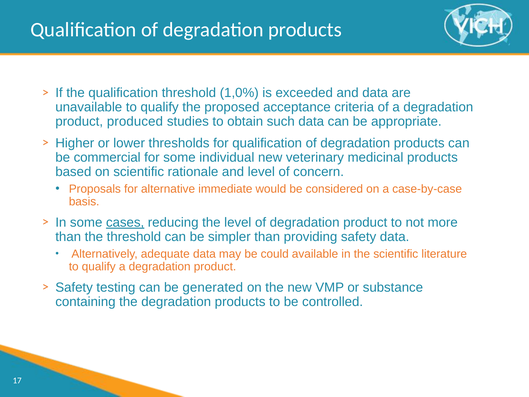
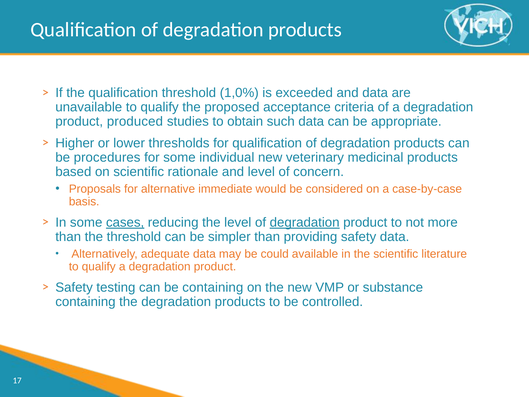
commercial: commercial -> procedures (107, 157)
degradation underline: none -> present (305, 222)
be generated: generated -> containing (213, 287)
